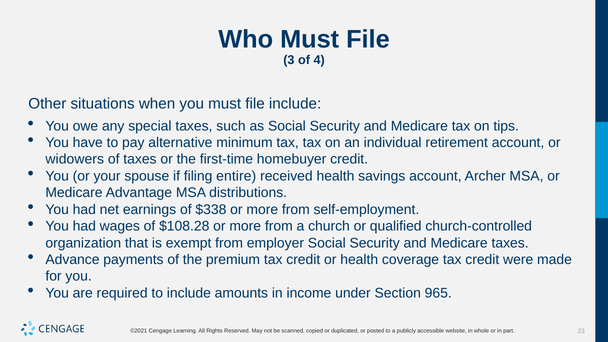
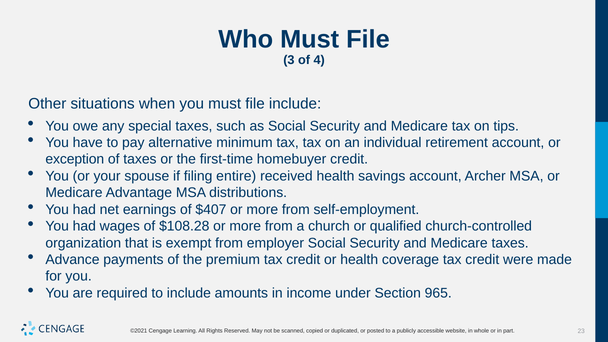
widowers: widowers -> exception (75, 159)
$338: $338 -> $407 (211, 210)
